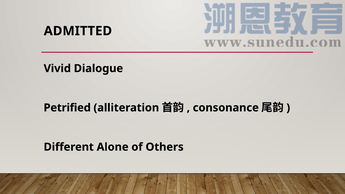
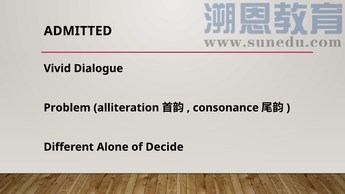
Petrified: Petrified -> Problem (67, 108)
Others: Others -> Decide (165, 147)
